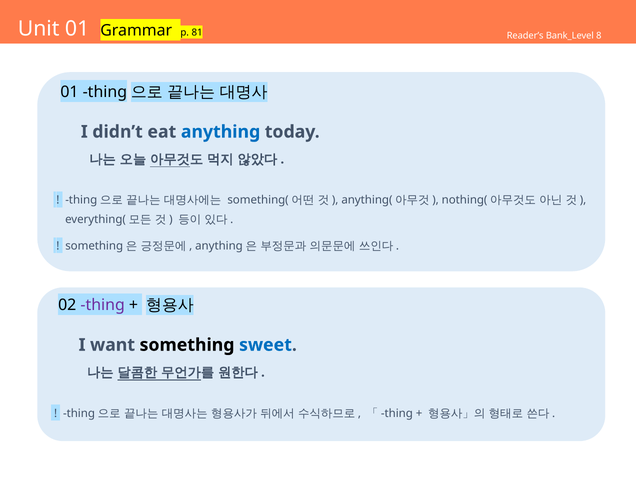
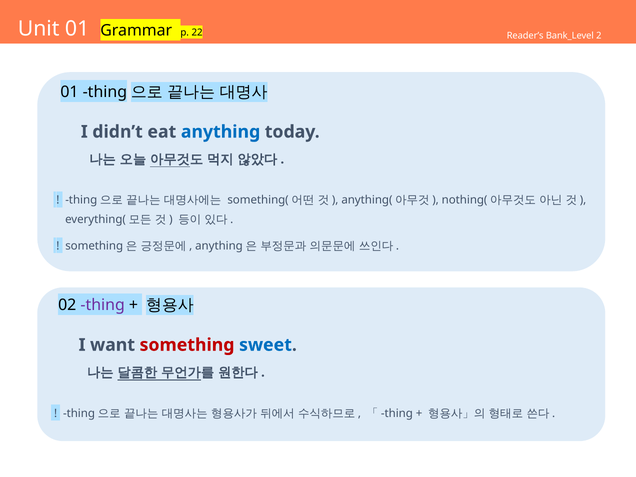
81: 81 -> 22 (197, 33)
8: 8 -> 2 (599, 36)
something colour: black -> red (187, 345)
